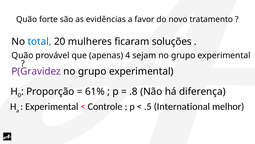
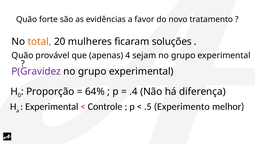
total colour: blue -> orange (40, 41)
61%: 61% -> 64% (95, 91)
.8: .8 -> .4 (134, 91)
International: International -> Experimento (182, 106)
